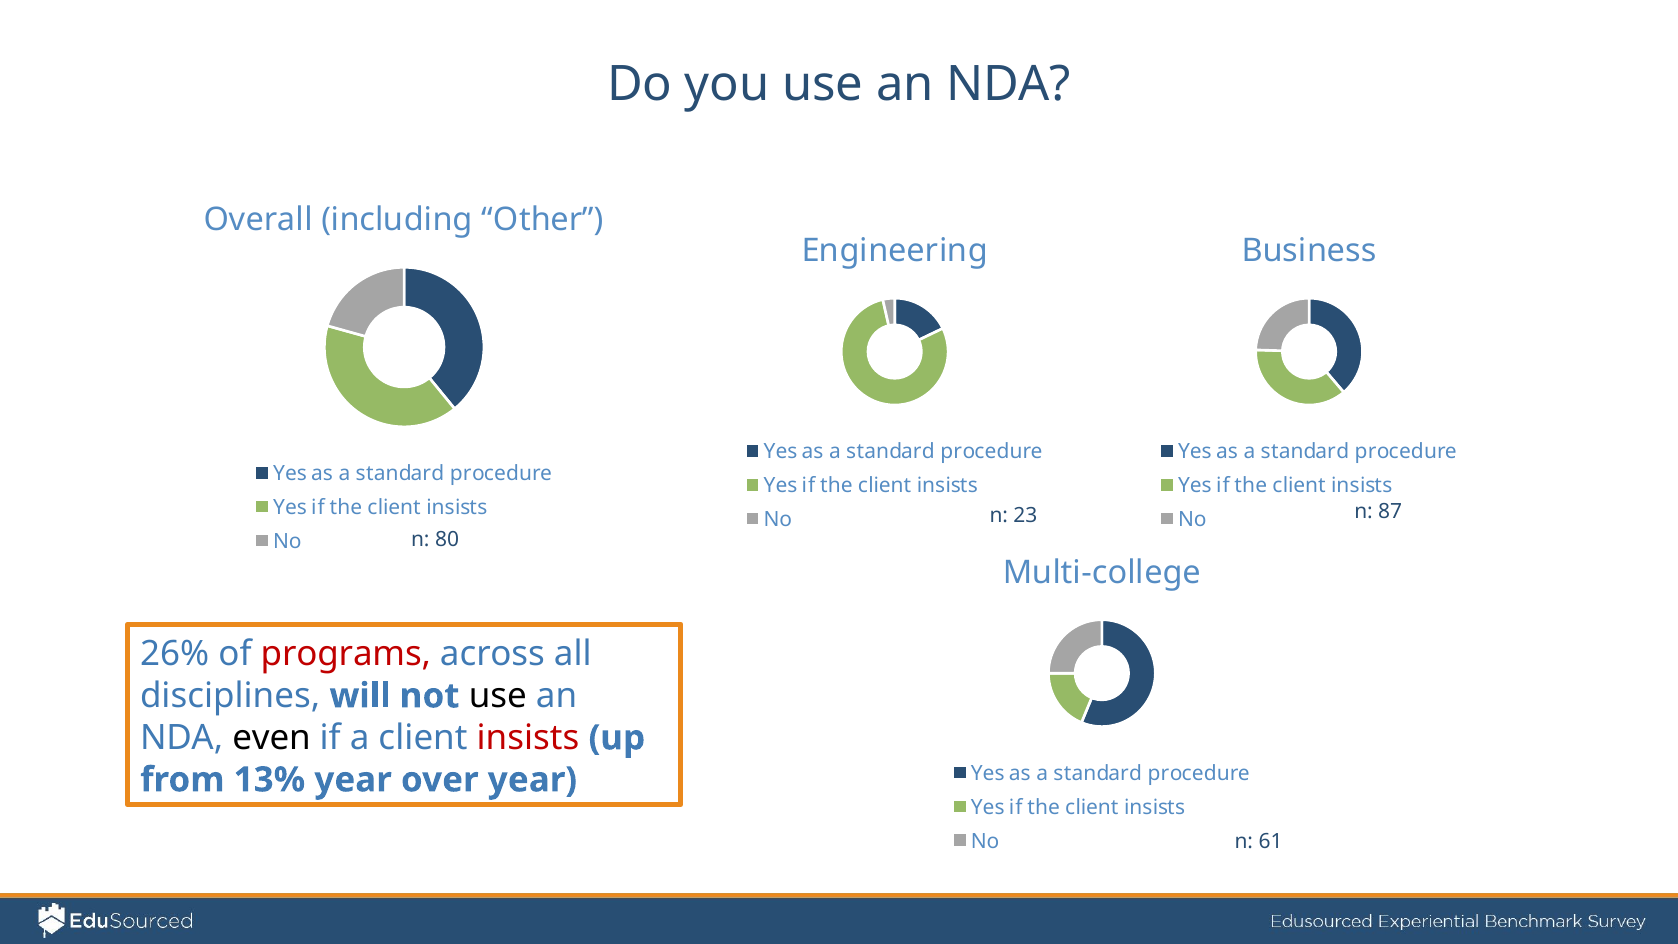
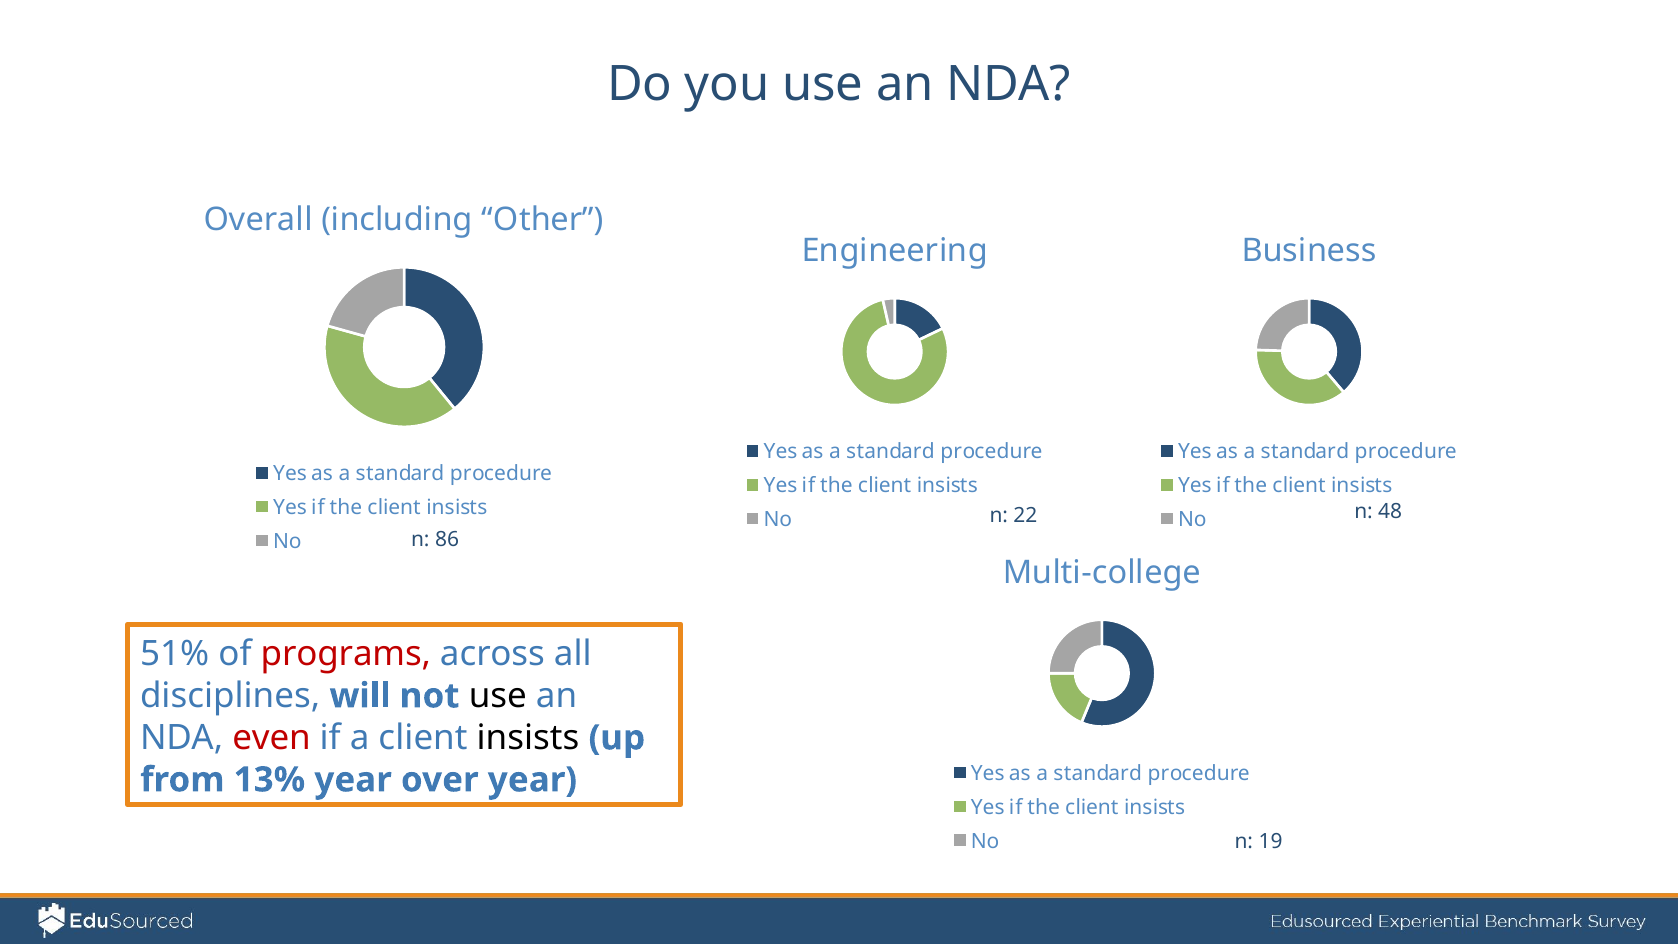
23: 23 -> 22 (1025, 516)
87: 87 -> 48 (1390, 511)
80: 80 -> 86 (447, 539)
26%: 26% -> 51% (175, 654)
even colour: black -> red (272, 738)
insists colour: red -> black (528, 738)
61: 61 -> 19 (1271, 842)
